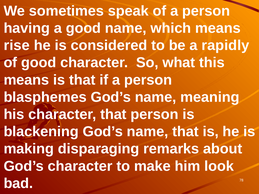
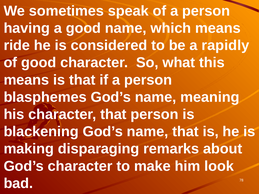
rise: rise -> ride (17, 45)
